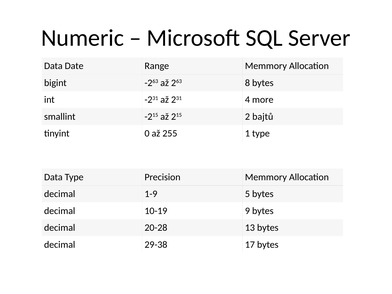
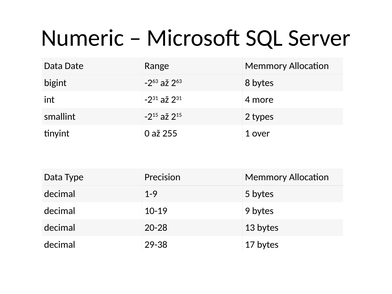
bajtů: bajtů -> types (263, 117)
1 type: type -> over (261, 133)
